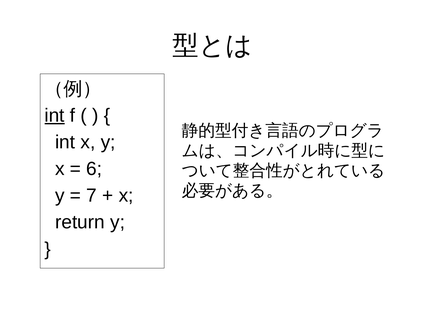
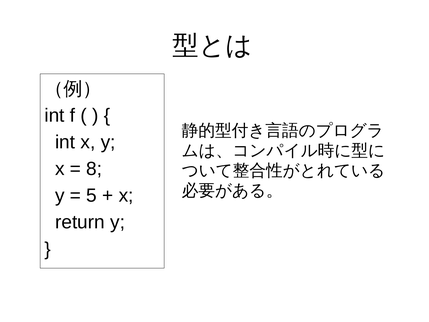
int underline: present -> none (55, 115)
6: 6 -> 8 (94, 169)
7: 7 -> 5 (92, 195)
